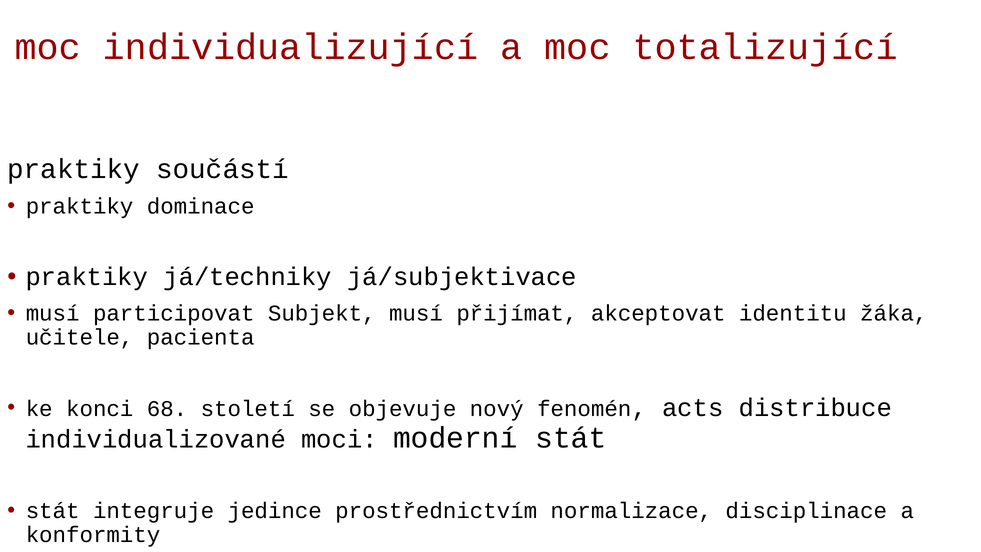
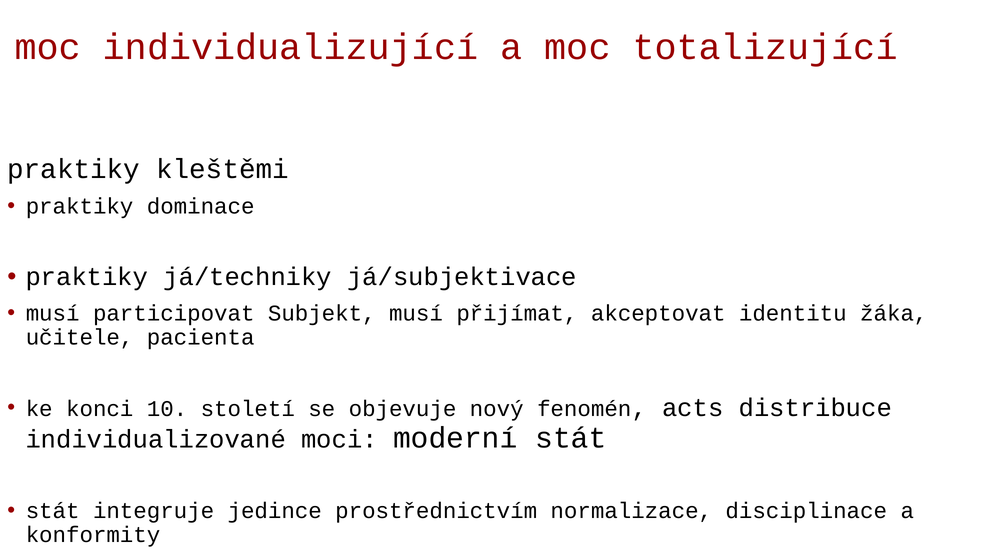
součástí: součástí -> kleštěmi (223, 169)
68: 68 -> 10 (167, 409)
